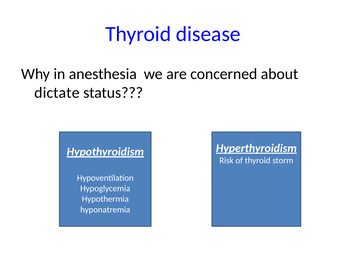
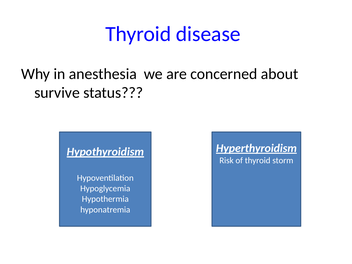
dictate: dictate -> survive (57, 93)
